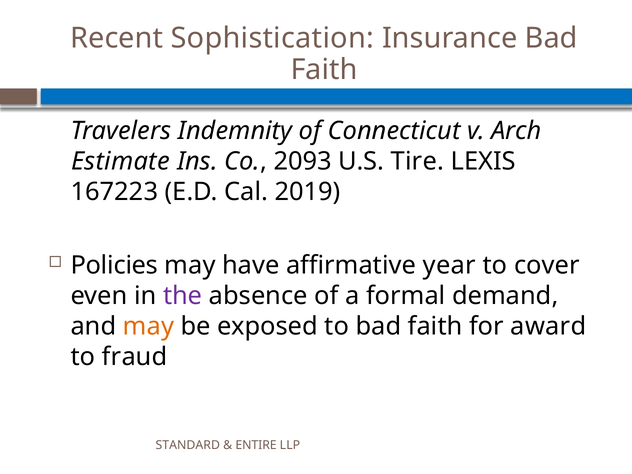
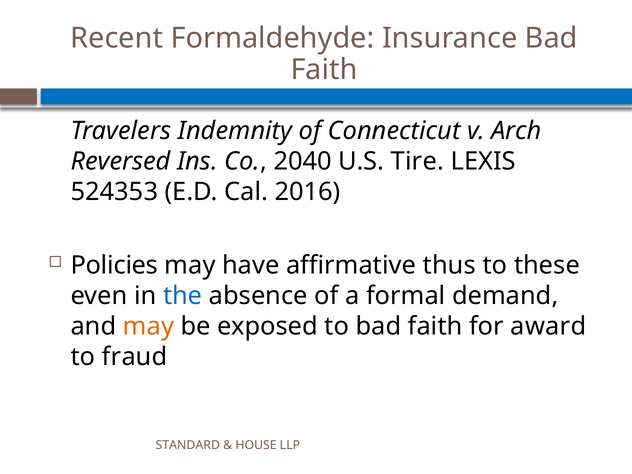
Sophistication: Sophistication -> Formaldehyde (273, 38)
Estimate: Estimate -> Reversed (121, 161)
2093: 2093 -> 2040 (303, 161)
167223: 167223 -> 524353 (114, 192)
2019: 2019 -> 2016 (308, 192)
year: year -> thus (449, 265)
cover: cover -> these (547, 265)
the colour: purple -> blue (183, 296)
ENTIRE: ENTIRE -> HOUSE (256, 445)
